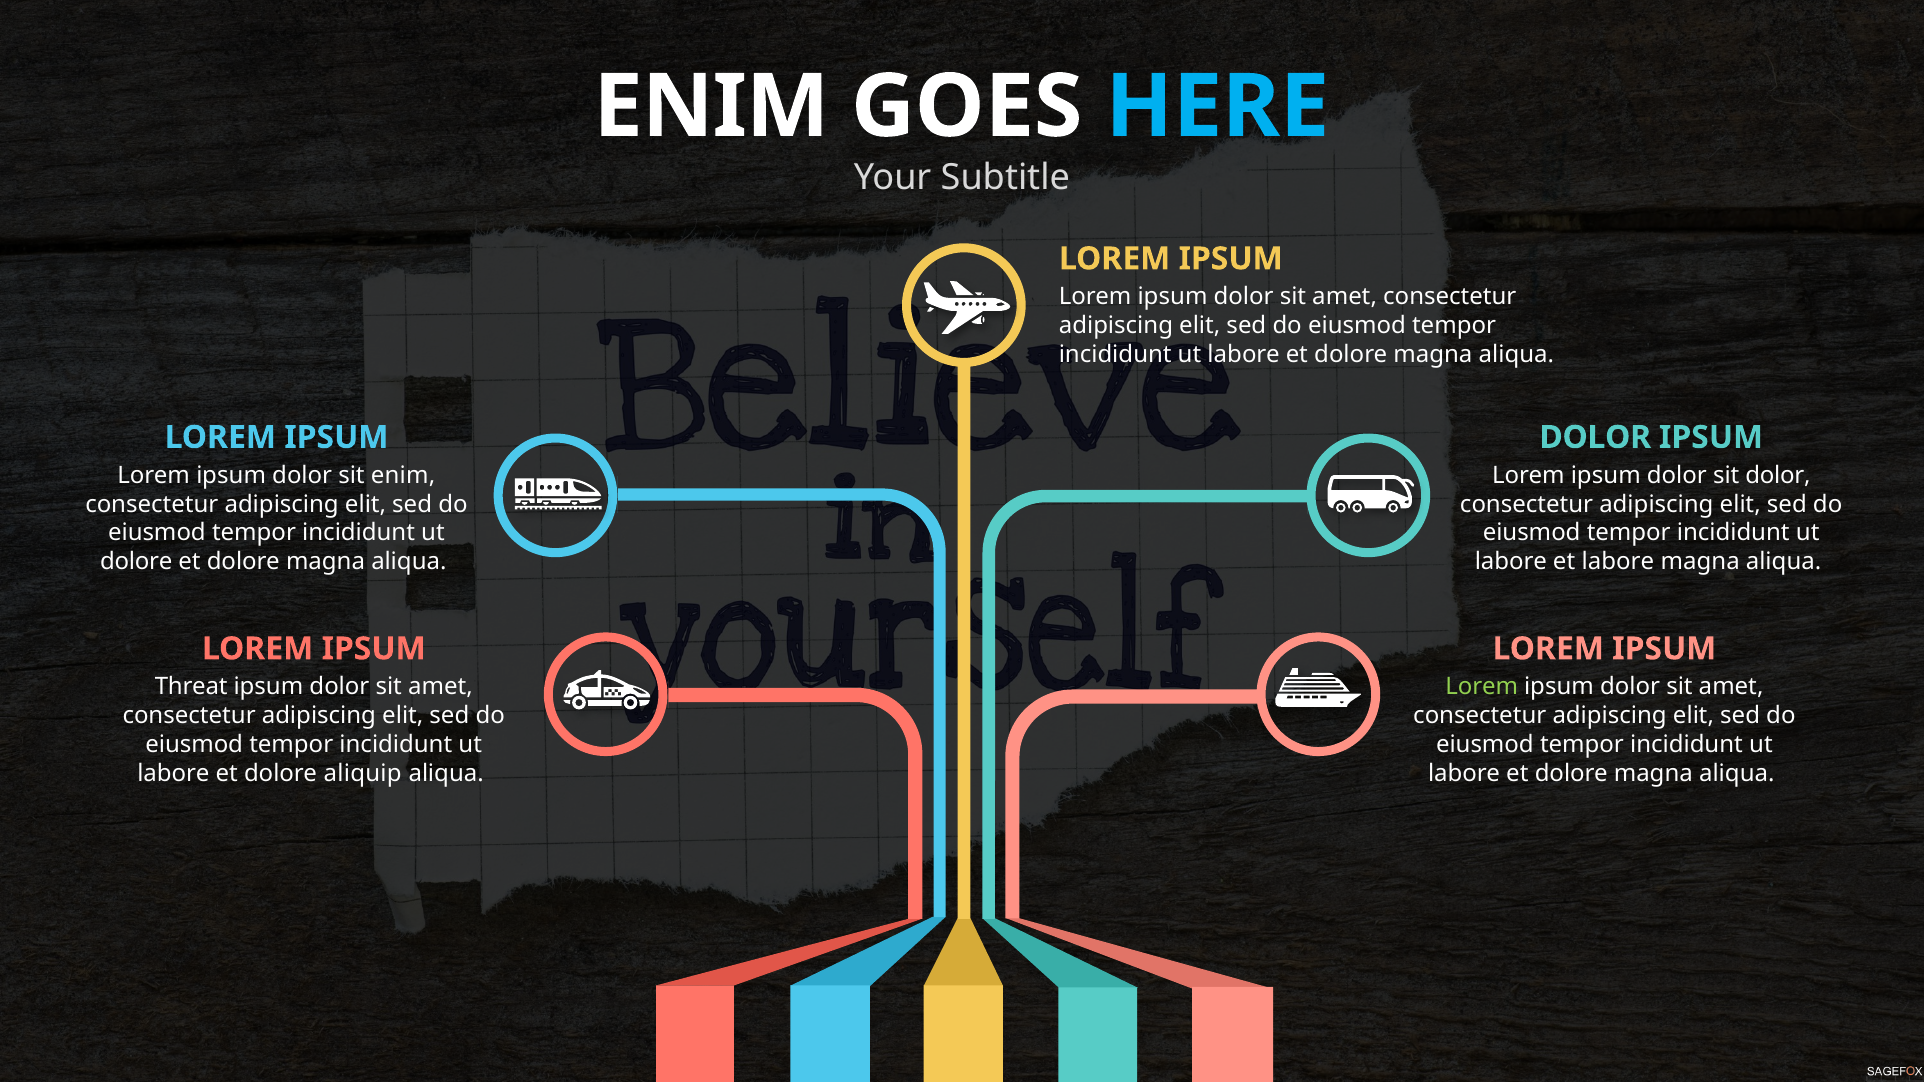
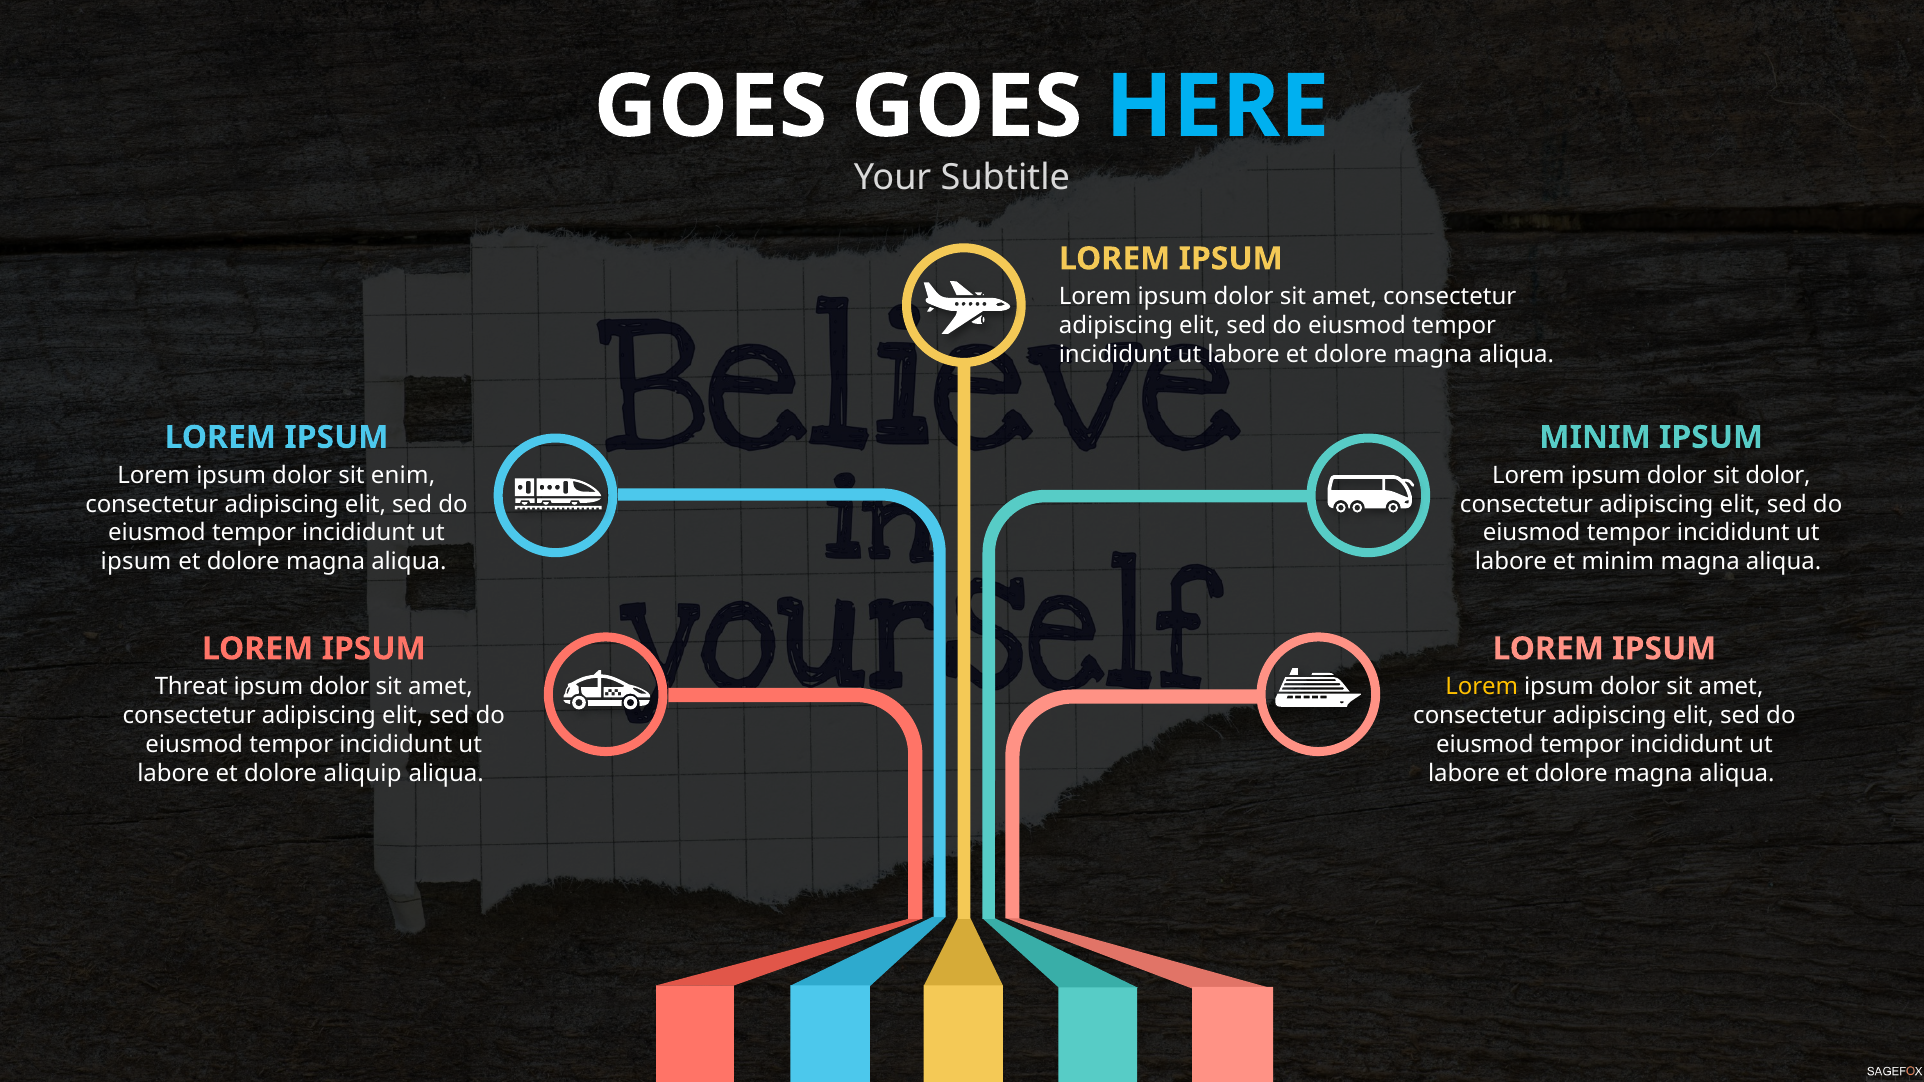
ENIM: ENIM -> GOES (710, 107)
DOLOR: DOLOR -> MINIM (1595, 437)
dolore: dolore -> ipsum (136, 562)
et labore: labore -> minim (1618, 562)
Lorem colour: light green -> yellow (1482, 687)
